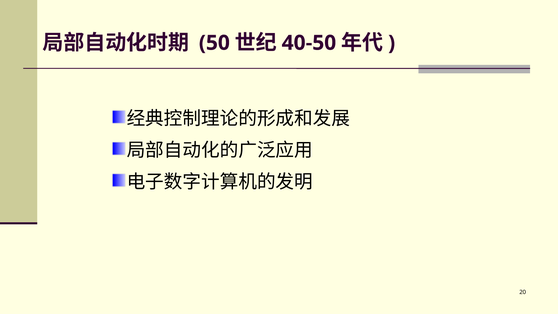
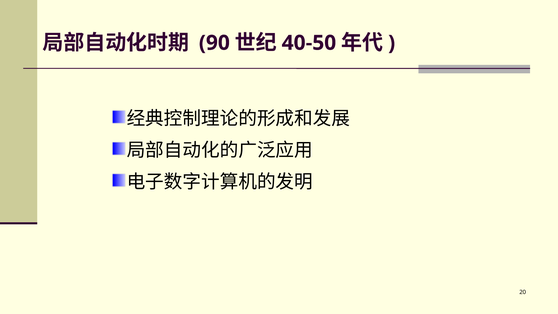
50: 50 -> 90 (214, 43)
